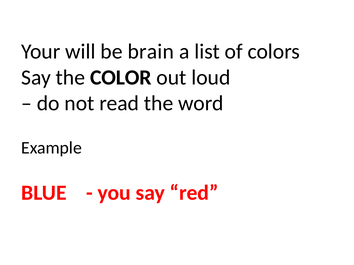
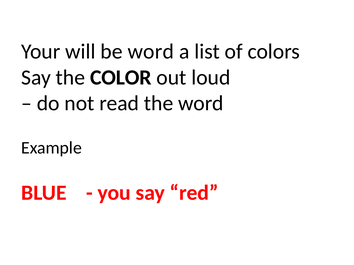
be brain: brain -> word (151, 52)
